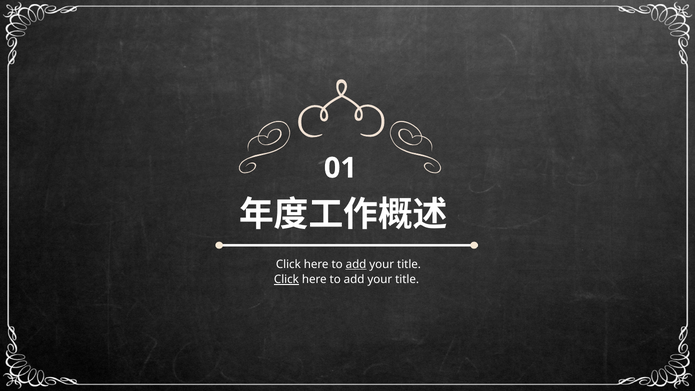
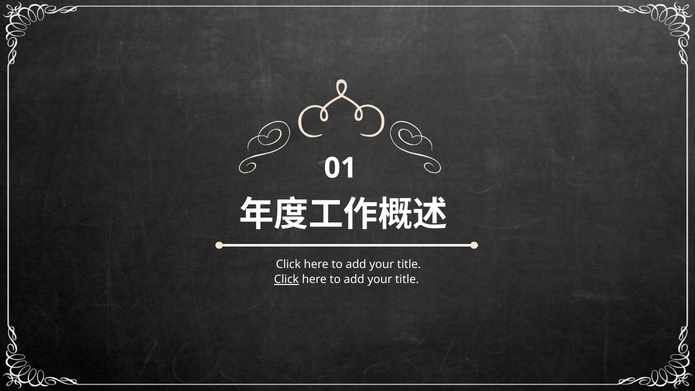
add underline: present -> none (356, 264)
